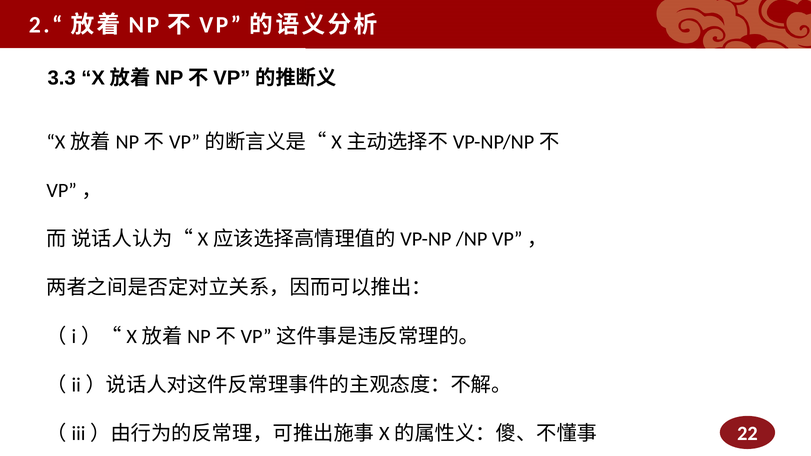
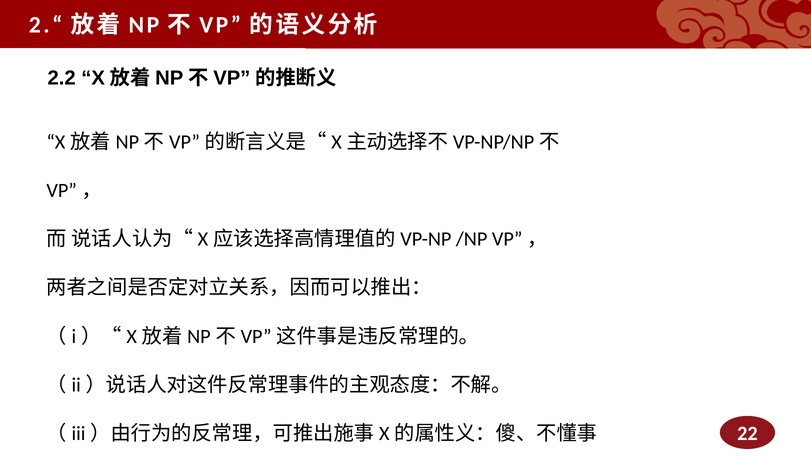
3.3: 3.3 -> 2.2 (62, 78)
